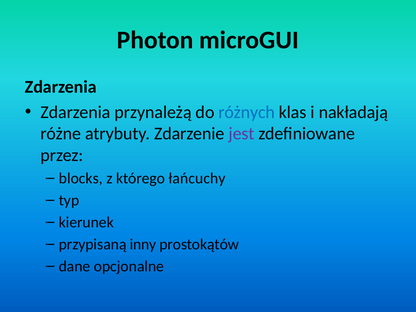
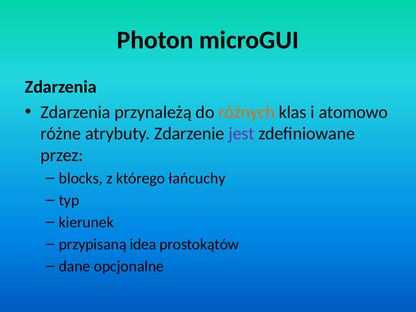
różnych colour: blue -> orange (247, 112)
nakładają: nakładają -> atomowo (353, 112)
inny: inny -> idea (143, 244)
